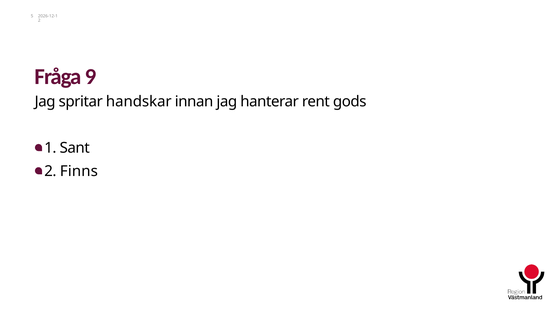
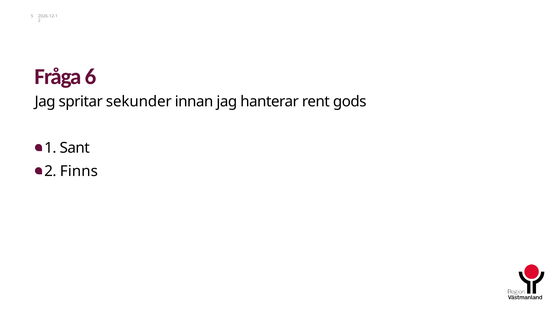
9: 9 -> 6 (90, 77)
handskar: handskar -> sekunder (139, 102)
